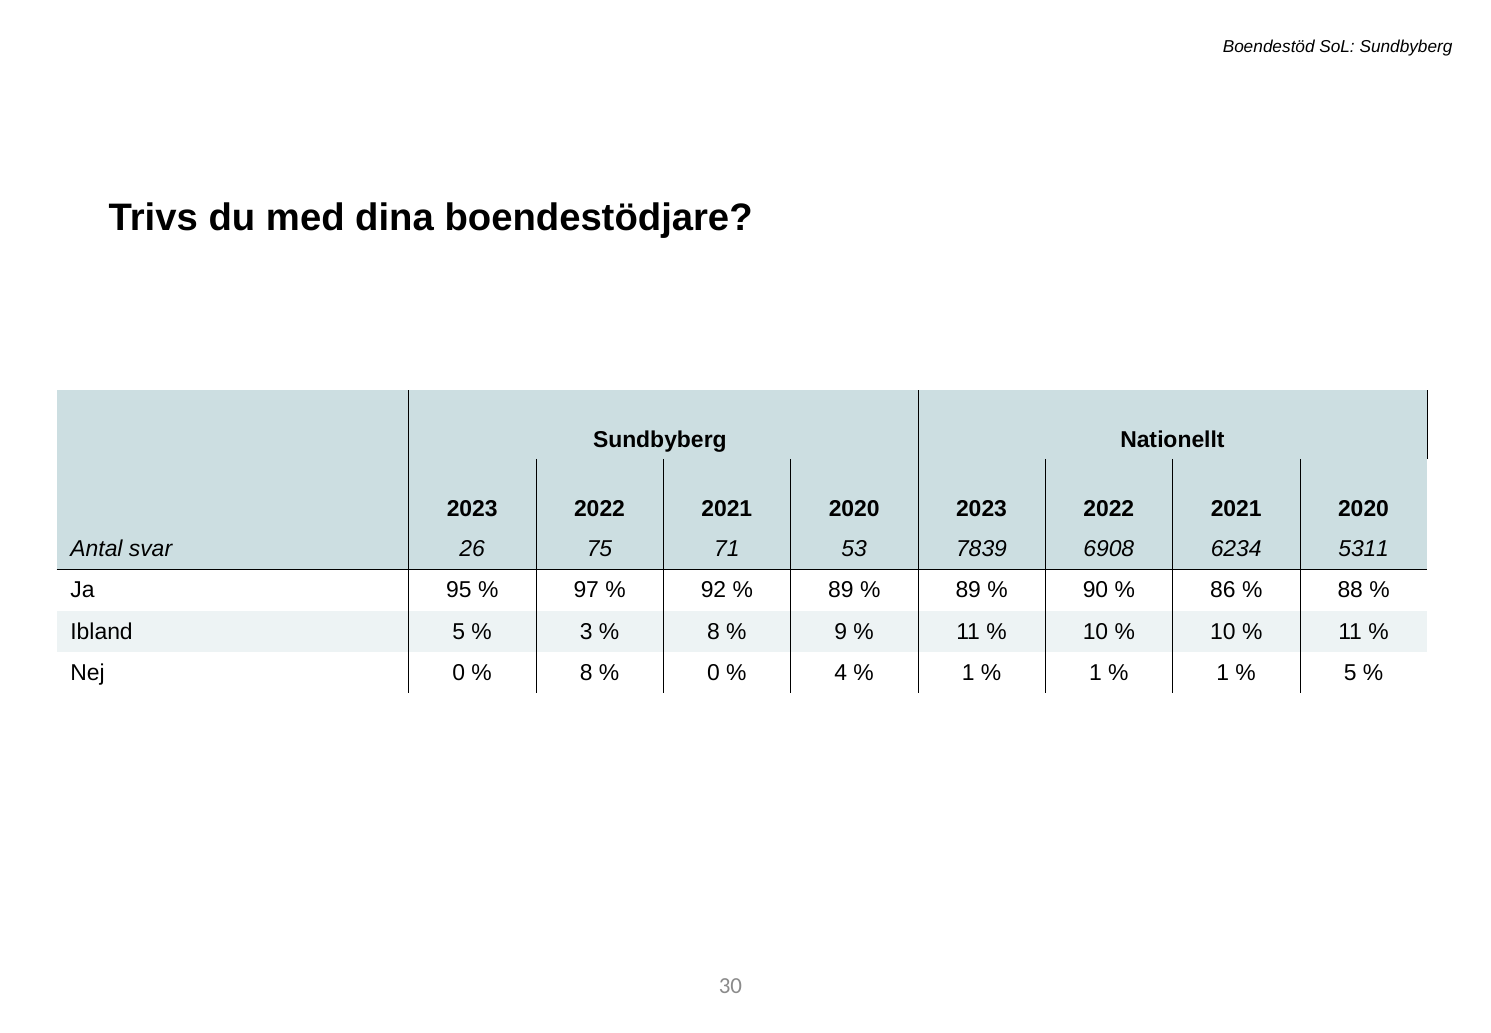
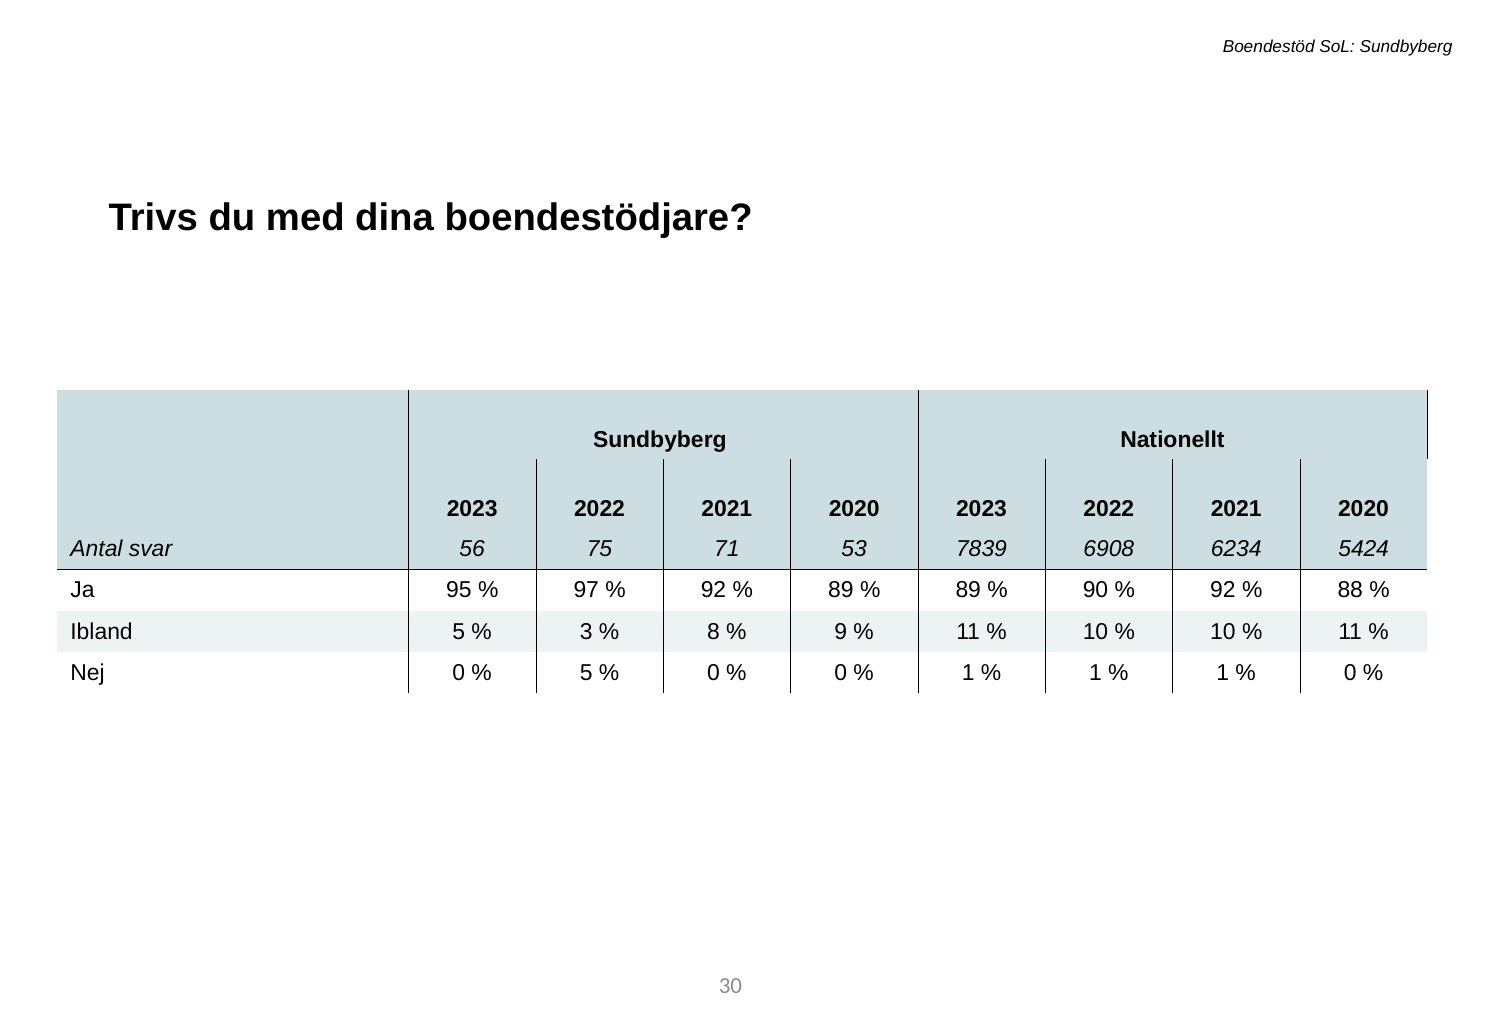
26: 26 -> 56 (472, 548)
5311: 5311 -> 5424 (1364, 548)
86: 86 -> 92 (1223, 590)
8: 8 -> 5 (586, 673)
4: 4 -> 0 (841, 673)
5: 5 -> 0 (1350, 673)
